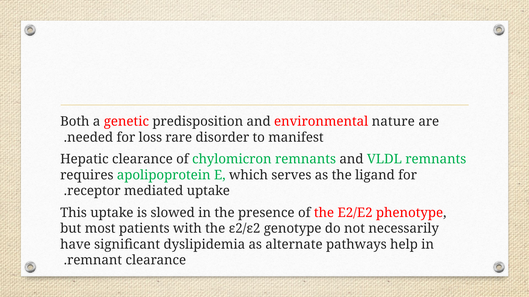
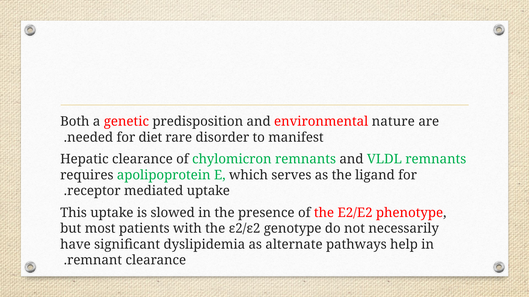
loss: loss -> diet (150, 138)
